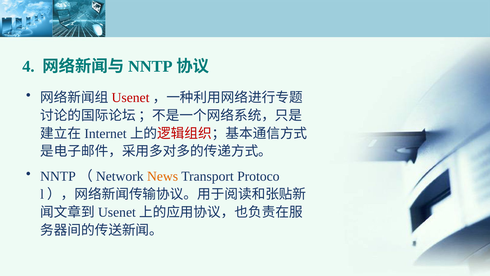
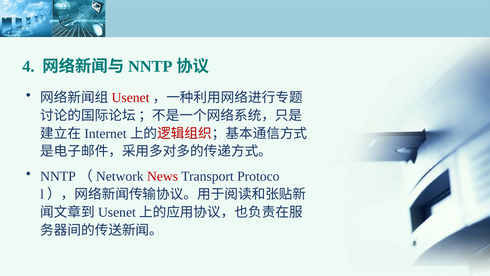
News colour: orange -> red (163, 176)
